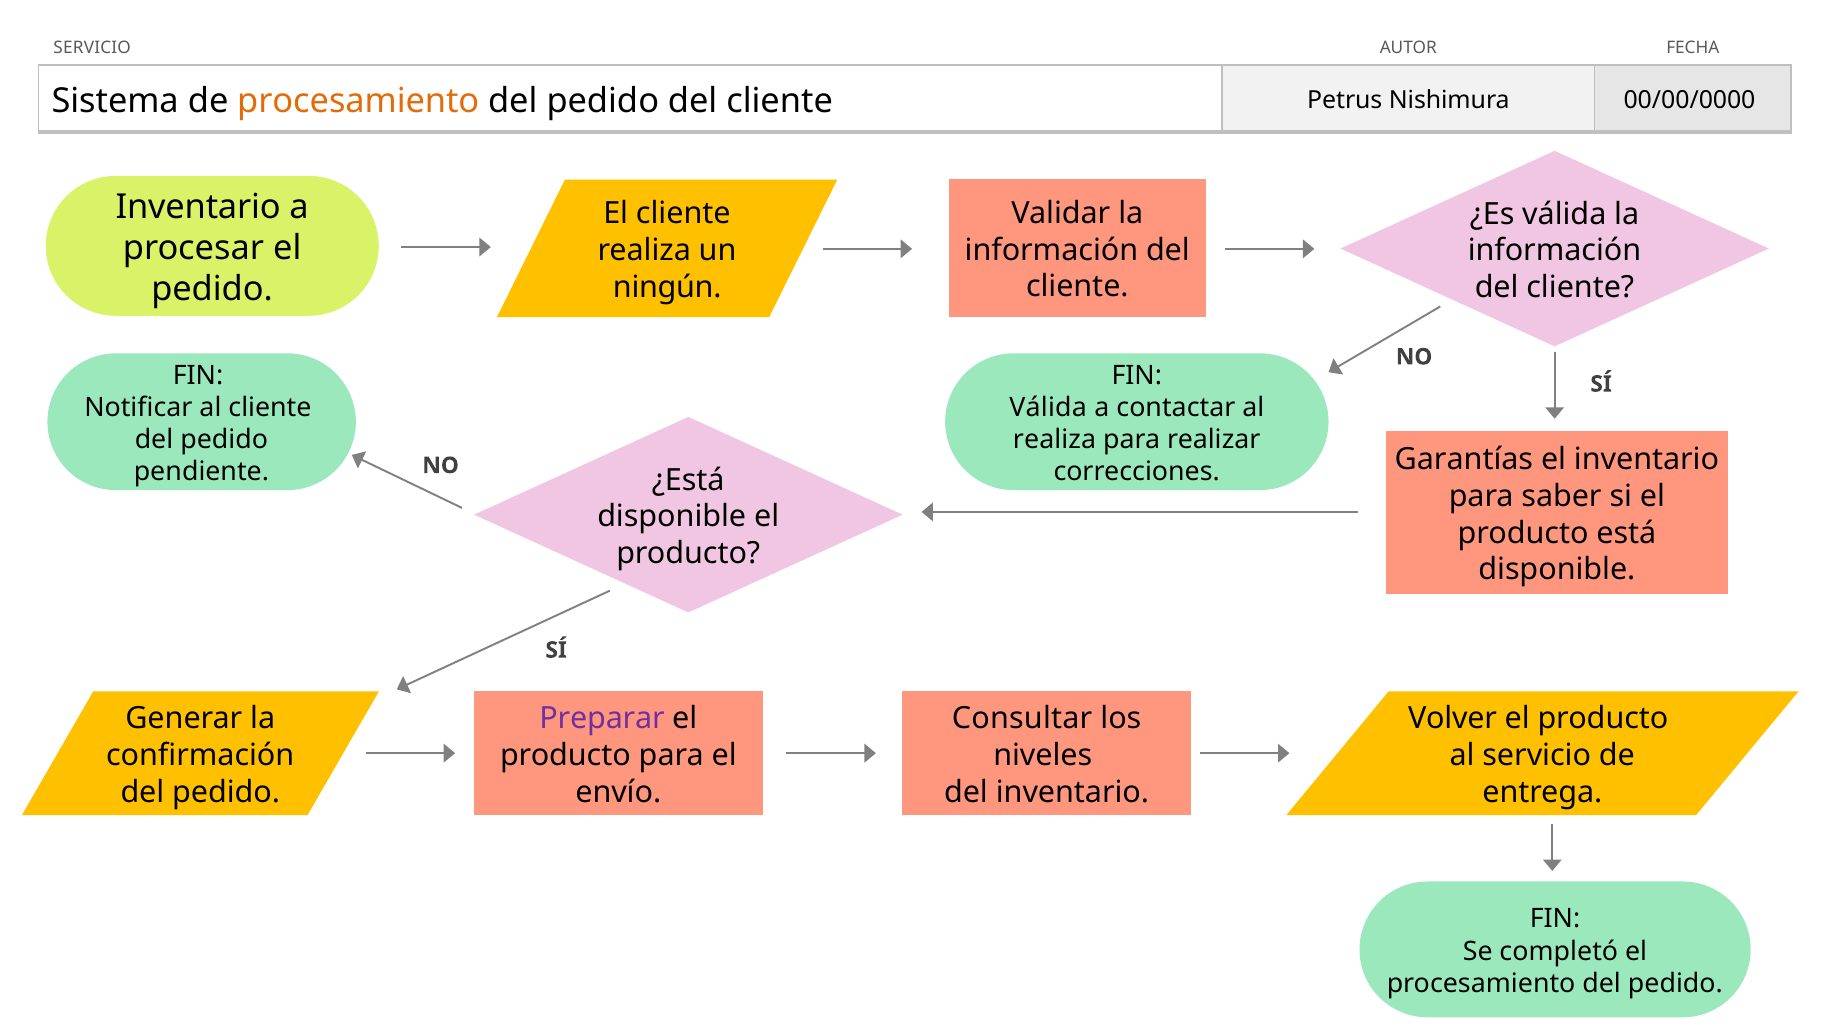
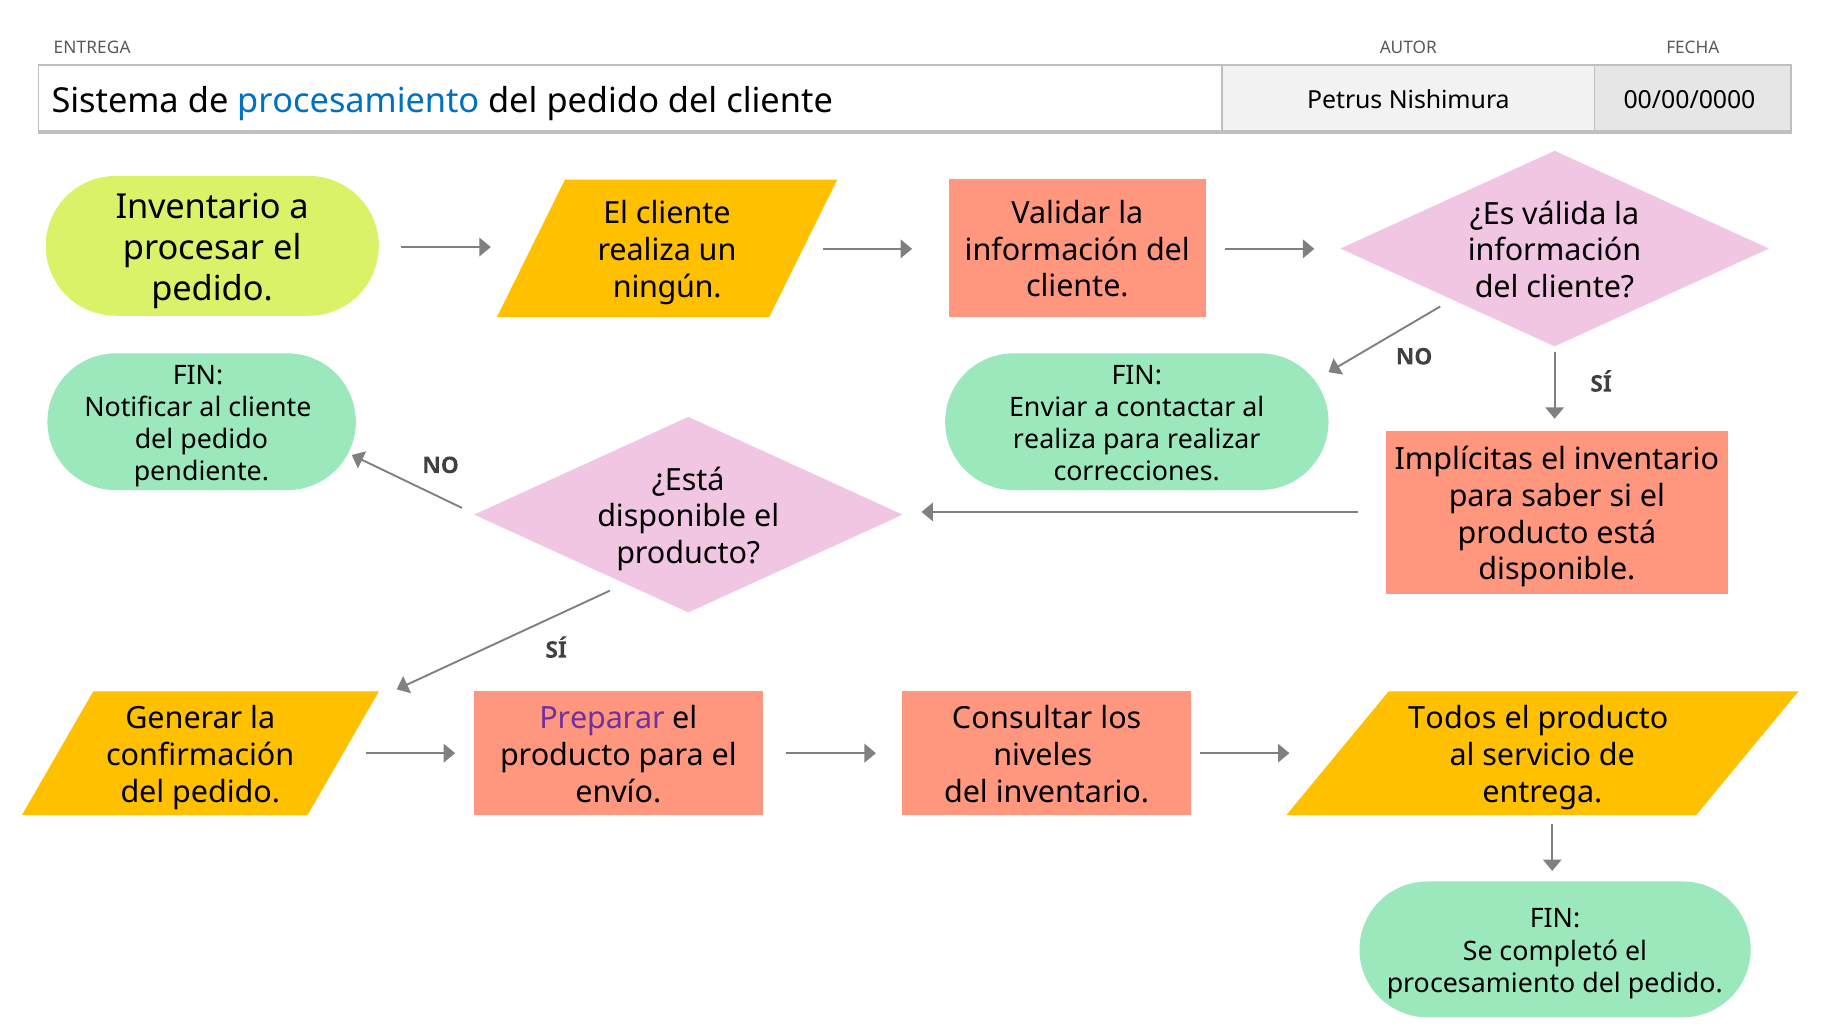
SERVICIO: SERVICIO -> ENTREGA (92, 47)
procesamiento colour: orange -> blue (358, 101)
Válida: Válida -> Enviar (1048, 408)
Garantías: Garantías -> Implícitas (1464, 460)
Volver: Volver -> Todos (1452, 719)
